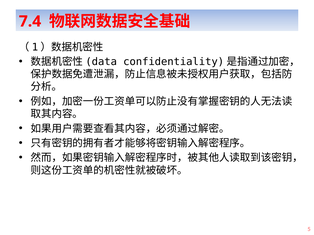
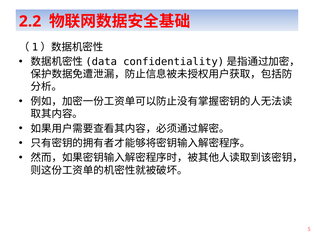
7.4: 7.4 -> 2.2 (30, 21)
